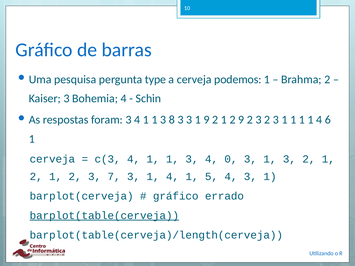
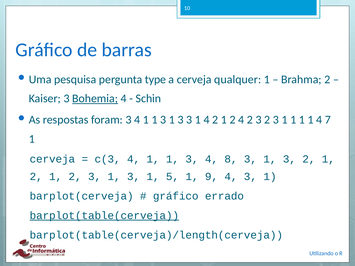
podemos: podemos -> qualquer (238, 80)
Bohemia underline: none -> present (95, 99)
1 1 3 8: 8 -> 1 (172, 120)
3 1 9: 9 -> 4 (207, 120)
2 9: 9 -> 4 (241, 120)
6: 6 -> 7 (328, 120)
0: 0 -> 8 (231, 159)
1 2 3 7: 7 -> 1 (114, 177)
3 1 4: 4 -> 5 (172, 177)
5: 5 -> 9 (211, 177)
